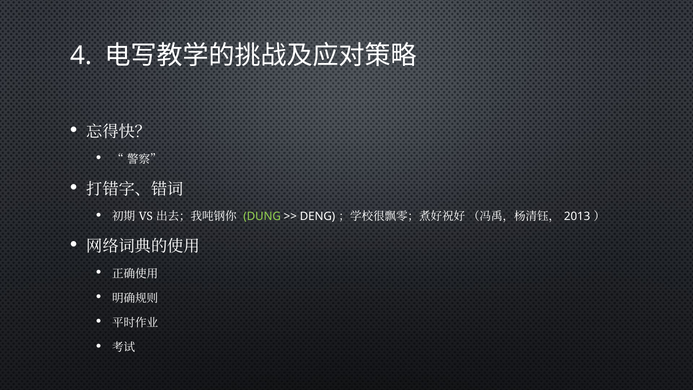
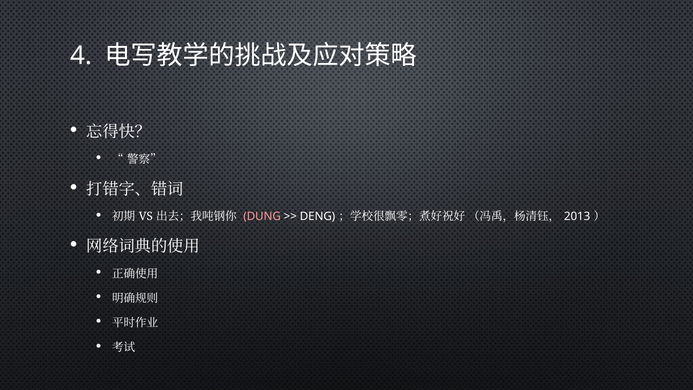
DUNG colour: light green -> pink (262, 216)
